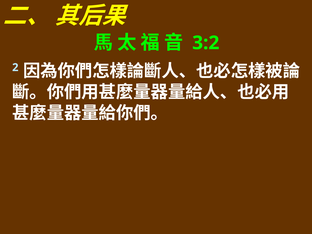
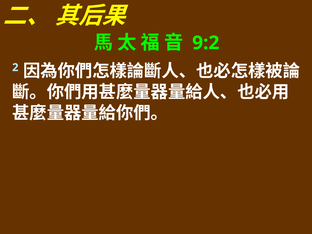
3:2: 3:2 -> 9:2 (206, 43)
